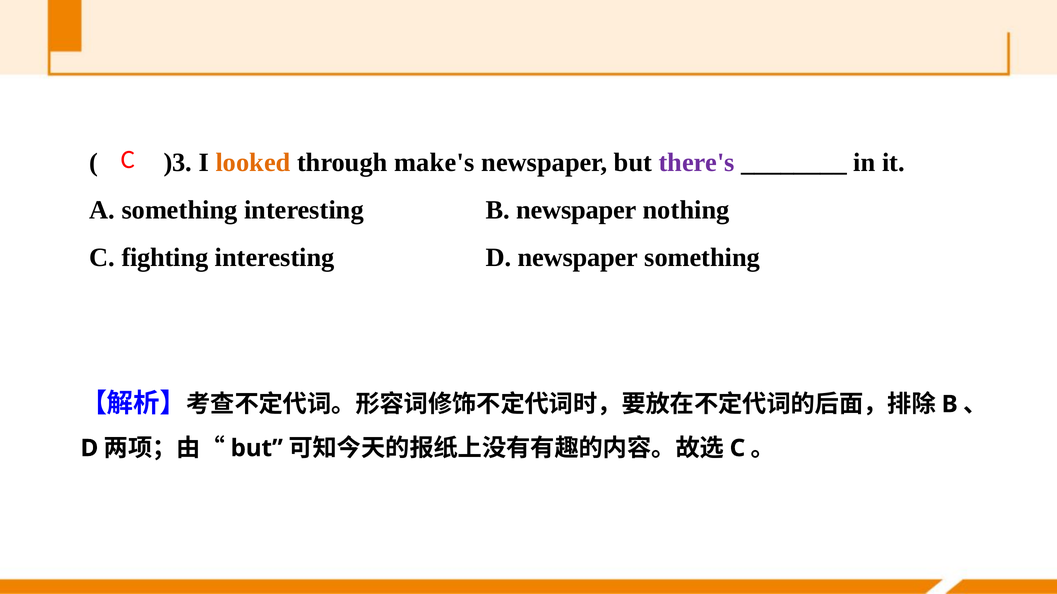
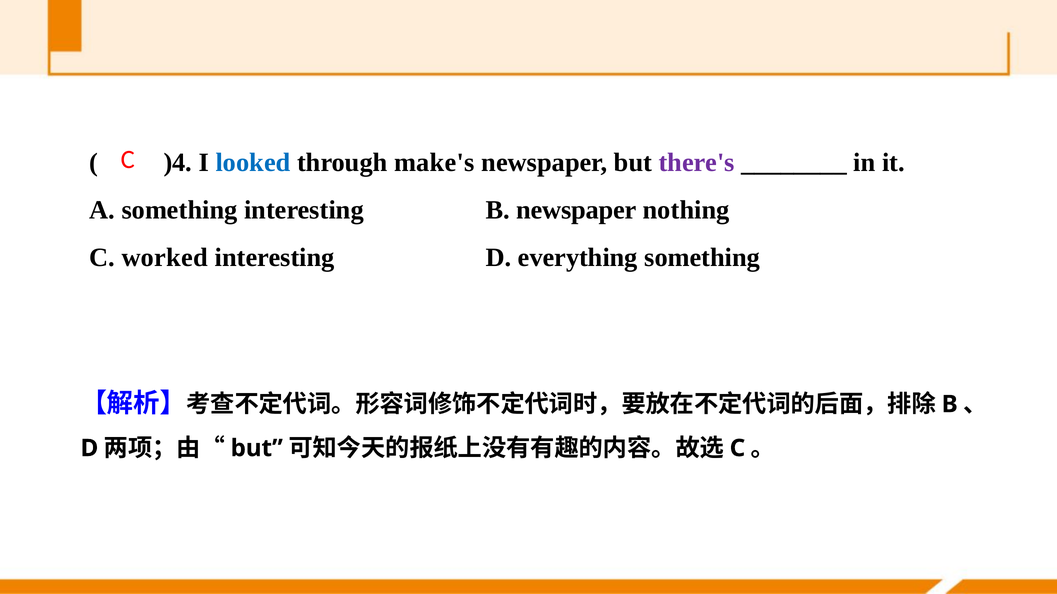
)3: )3 -> )4 (178, 163)
looked colour: orange -> blue (253, 163)
fighting: fighting -> worked (165, 258)
D newspaper: newspaper -> everything (578, 258)
